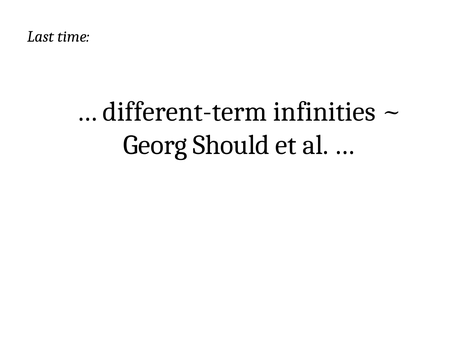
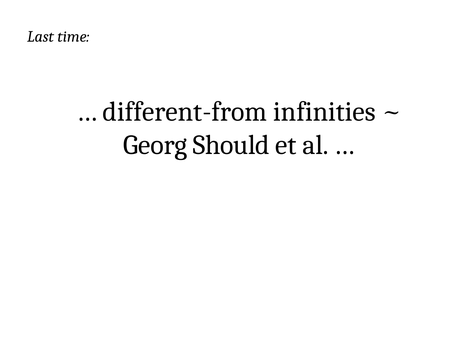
different-term: different-term -> different-from (185, 112)
